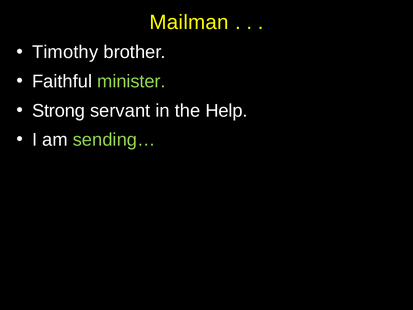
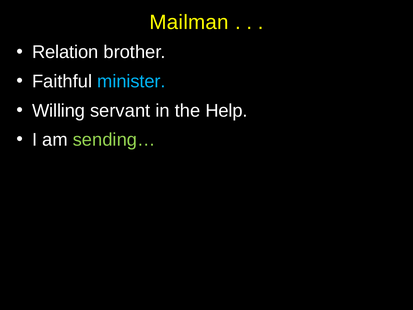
Timothy: Timothy -> Relation (65, 52)
minister colour: light green -> light blue (132, 81)
Strong: Strong -> Willing (59, 111)
